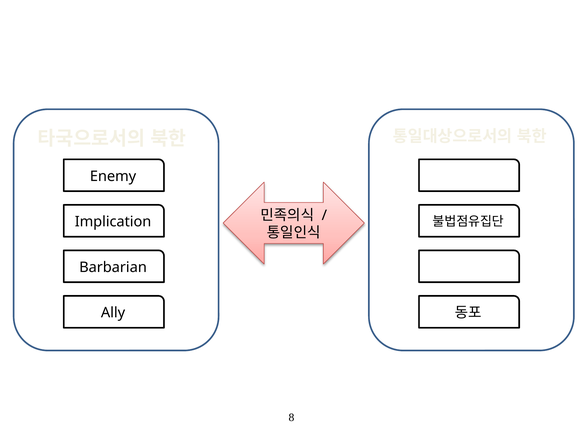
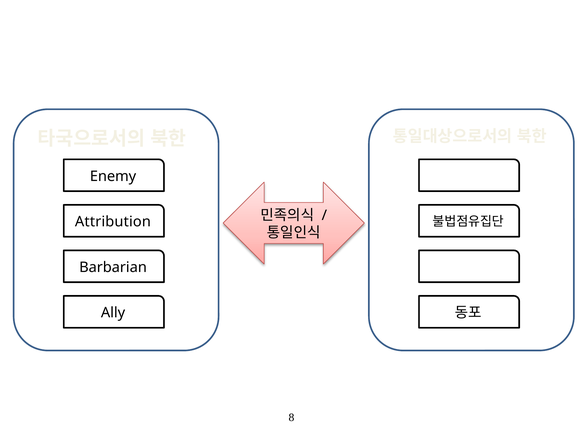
Implication: Implication -> Attribution (113, 222)
